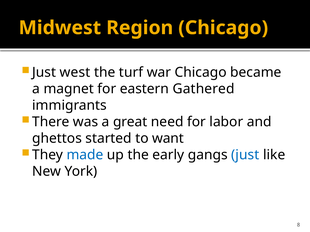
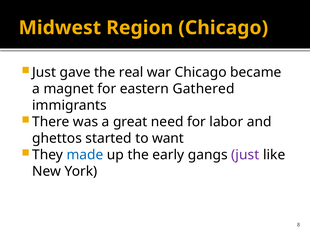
west: west -> gave (75, 73)
turf: turf -> real (131, 73)
just colour: blue -> purple (245, 155)
